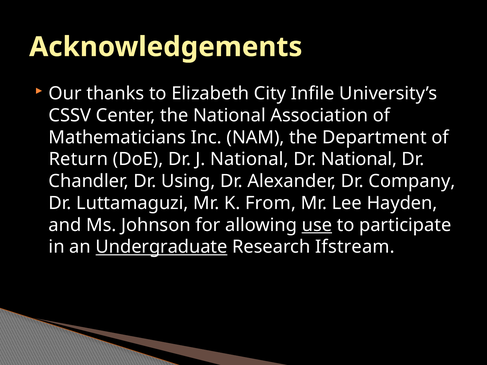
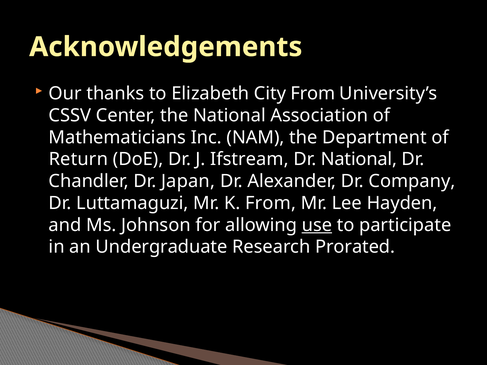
City Infile: Infile -> From (313, 94)
J National: National -> Ifstream (249, 159)
Using: Using -> Japan (188, 181)
Undergraduate underline: present -> none (162, 247)
Ifstream: Ifstream -> Prorated (355, 247)
